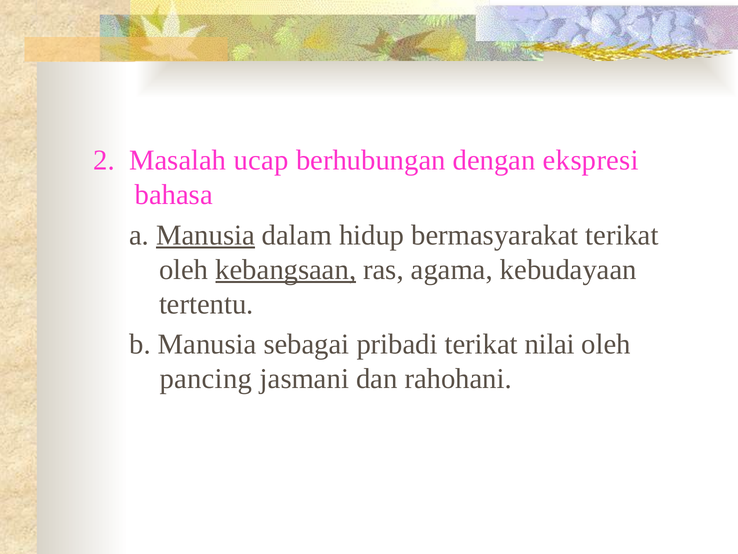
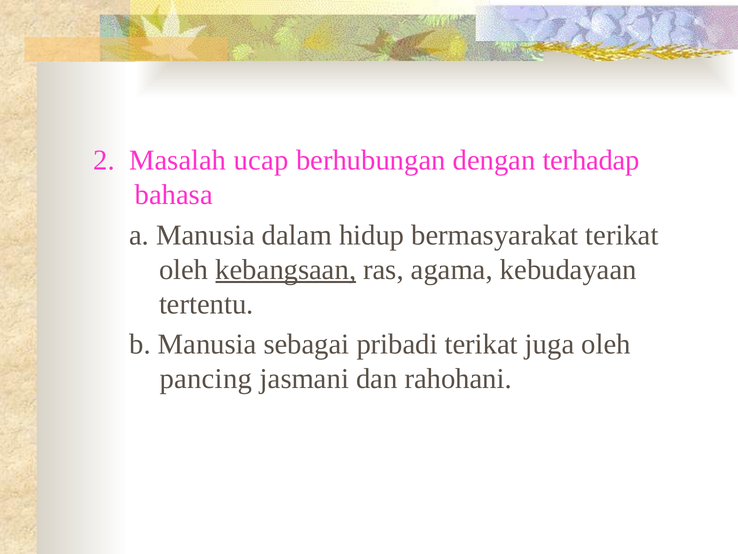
ekspresi: ekspresi -> terhadap (591, 160)
Manusia underline: present -> none (206, 235)
nilai: nilai -> juga (550, 344)
